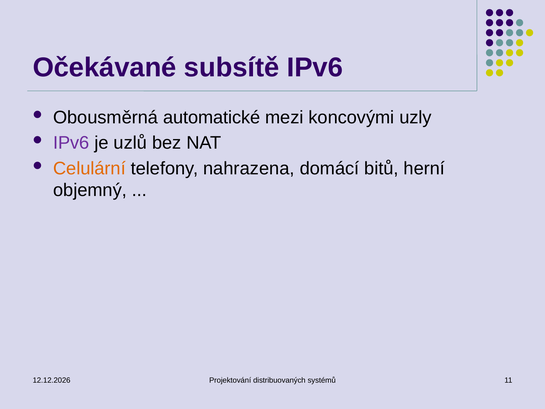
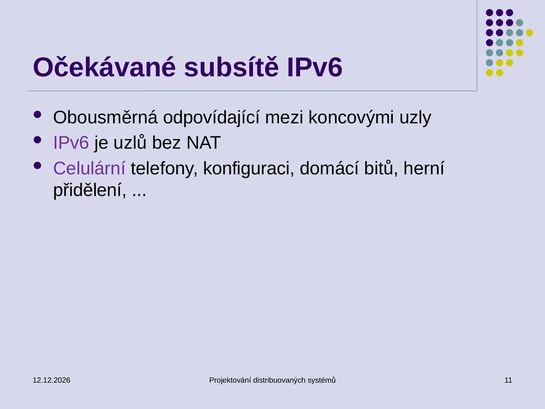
automatické: automatické -> odpovídající (212, 117)
Celulární colour: orange -> purple (89, 168)
nahrazena: nahrazena -> konfiguraci (249, 168)
objemný: objemný -> přidělení (90, 190)
